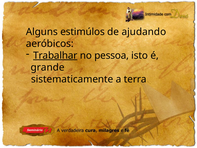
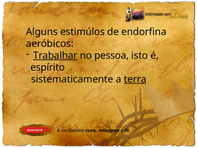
ajudando: ajudando -> endorfina (144, 32)
grande: grande -> espírito (48, 67)
terra underline: none -> present (135, 79)
